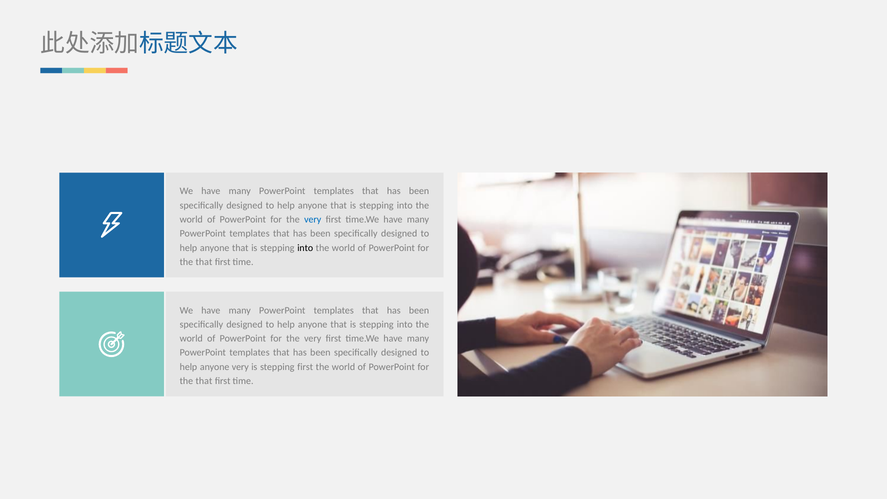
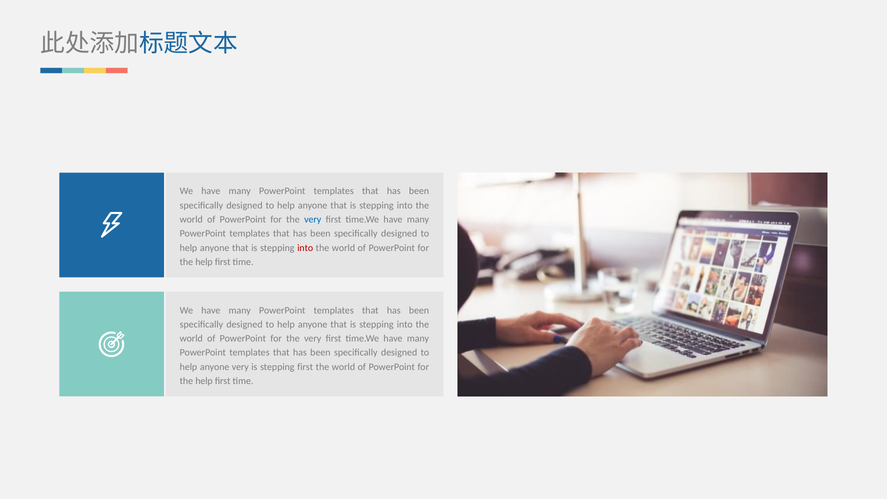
into colour: black -> red (305, 248)
that: that -> help (204, 262)
that: that -> help (204, 381)
